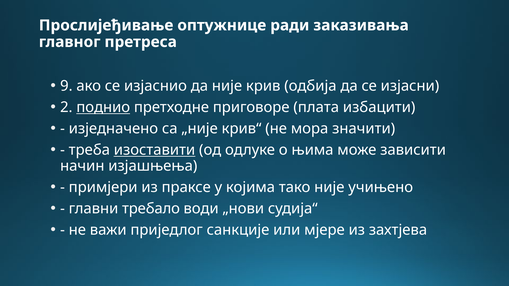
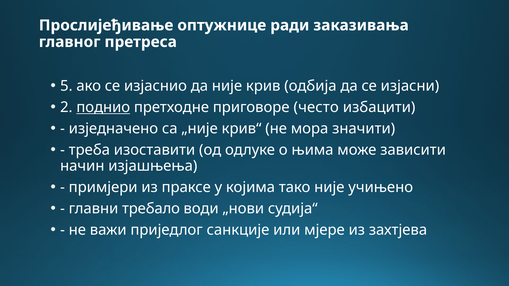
9: 9 -> 5 (66, 86)
плата: плата -> често (316, 107)
изоставити underline: present -> none (155, 150)
